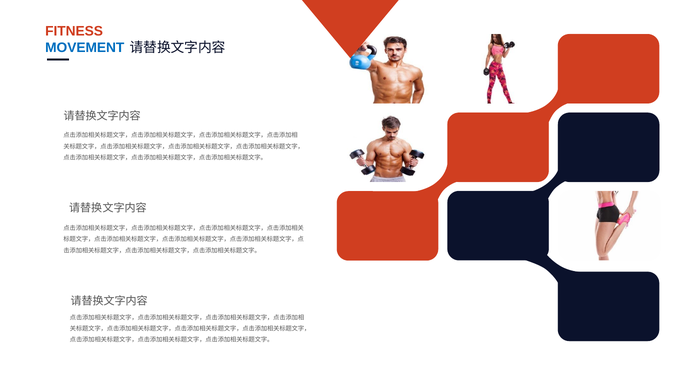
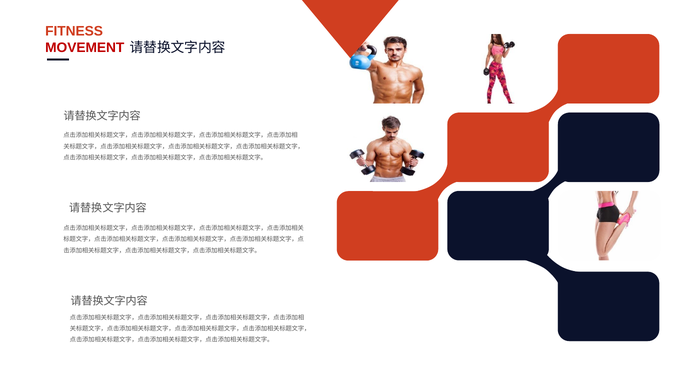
MOVEMENT colour: blue -> red (85, 48)
